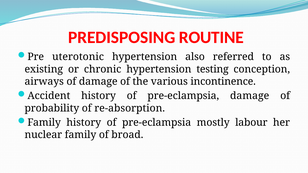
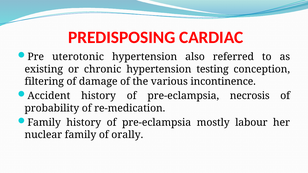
ROUTINE: ROUTINE -> CARDIAC (211, 37)
airways: airways -> filtering (44, 82)
pre-eclampsia damage: damage -> necrosis (250, 96)
re-absorption: re-absorption -> re-medication (130, 108)
broad: broad -> orally (127, 135)
